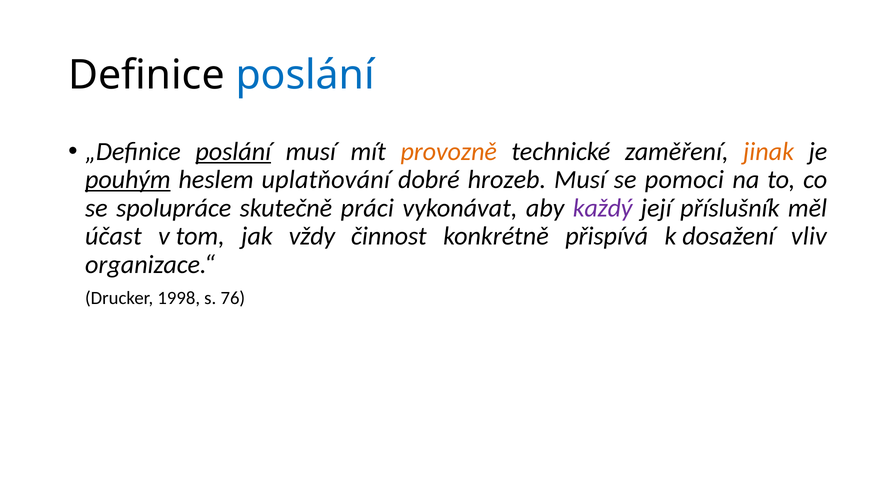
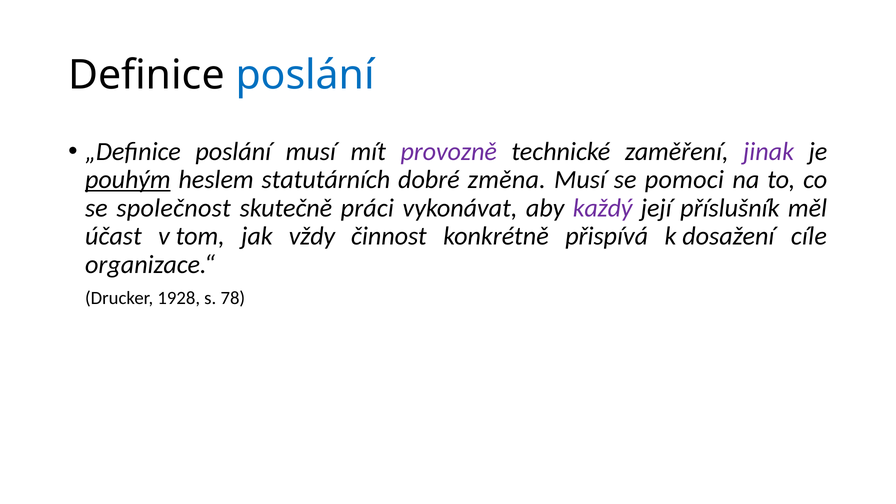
poslání underline: present -> none (233, 151)
provozně colour: orange -> purple (449, 151)
jinak colour: orange -> purple (769, 151)
uplatňování: uplatňování -> statutárních (326, 180)
hrozeb: hrozeb -> změna (507, 180)
spolupráce: spolupráce -> společnost (174, 208)
vliv: vliv -> cíle (809, 236)
1998: 1998 -> 1928 (179, 298)
76: 76 -> 78 (233, 298)
